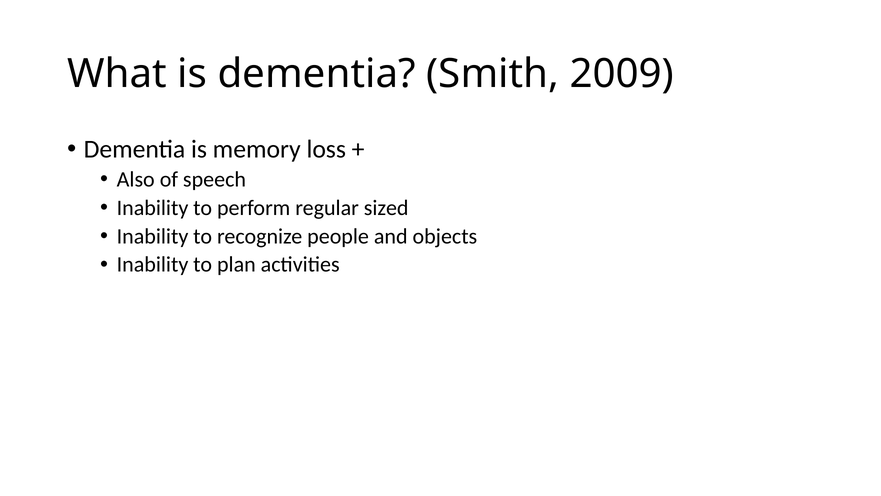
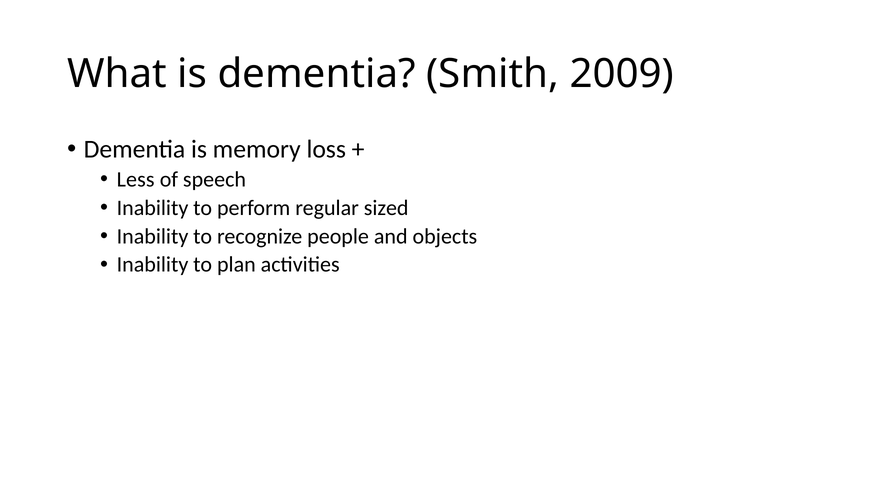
Also: Also -> Less (136, 179)
